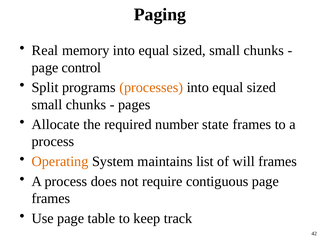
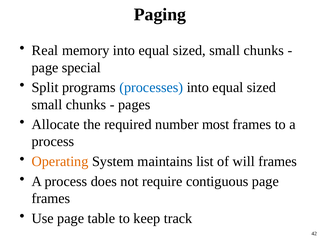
control: control -> special (81, 68)
processes colour: orange -> blue (151, 87)
state: state -> most (216, 124)
